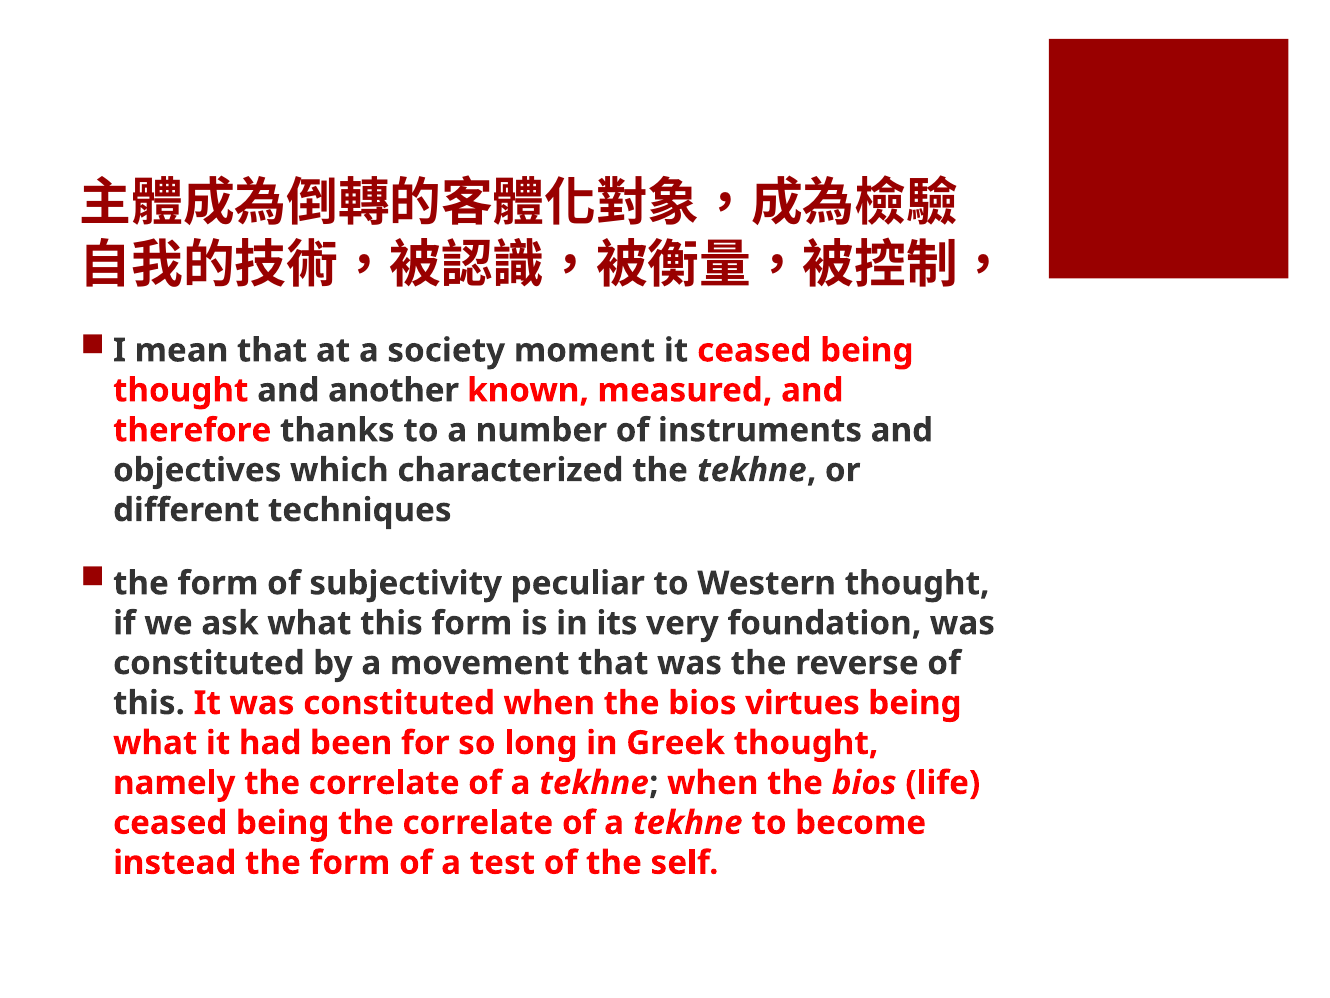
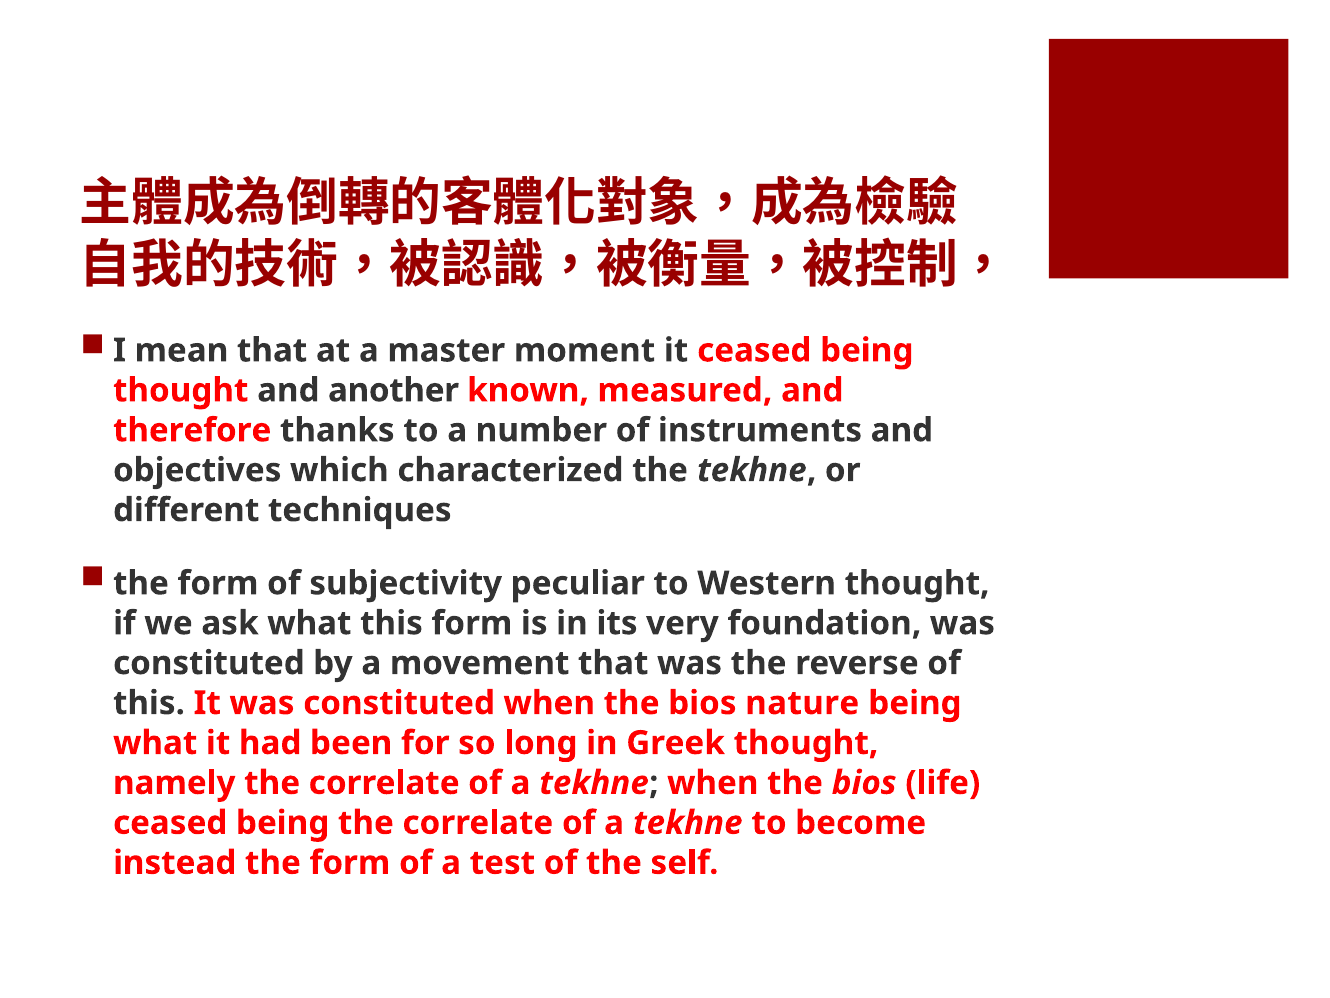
society: society -> master (446, 350)
virtues: virtues -> nature (802, 703)
